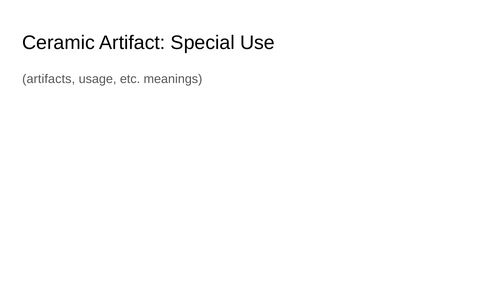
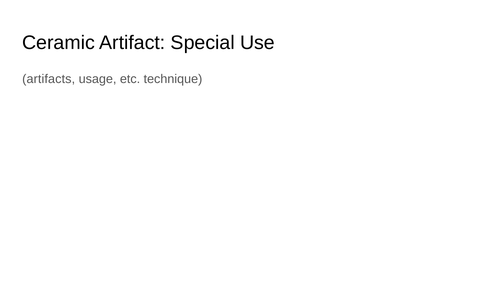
meanings: meanings -> technique (173, 79)
